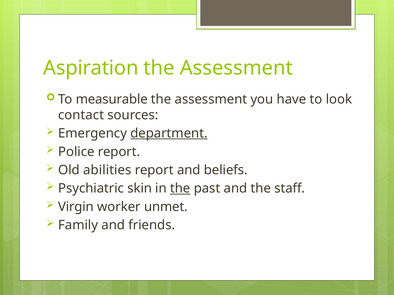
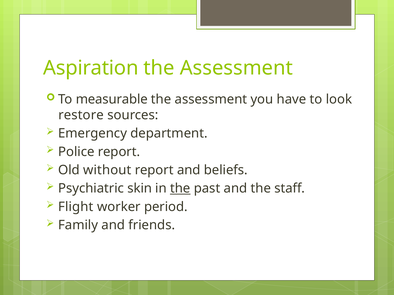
contact: contact -> restore (81, 115)
department underline: present -> none (169, 134)
abilities: abilities -> without (107, 170)
Virgin: Virgin -> Flight (76, 207)
unmet: unmet -> period (166, 207)
